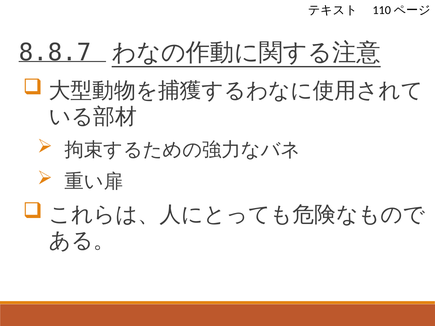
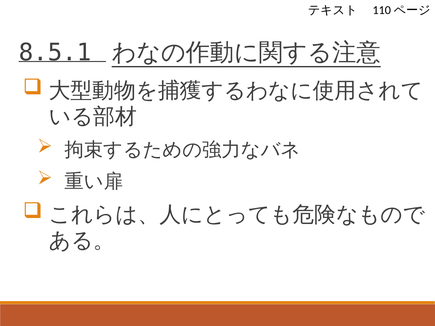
8.8.7: 8.8.7 -> 8.5.1 (55, 53)
